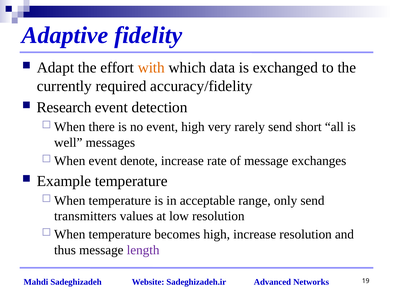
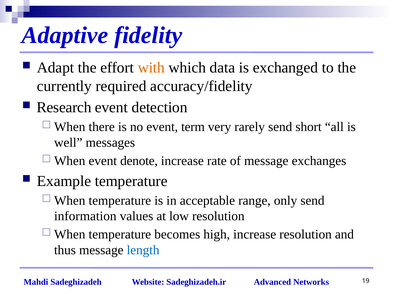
event high: high -> term (193, 127)
transmitters: transmitters -> information (85, 217)
length colour: purple -> blue (143, 251)
